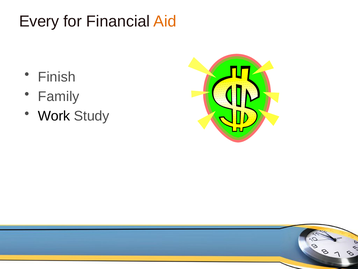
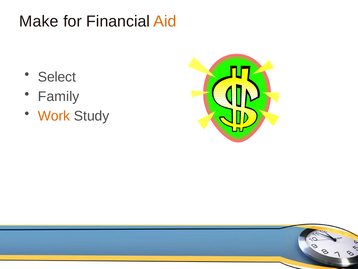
Every: Every -> Make (39, 21)
Finish: Finish -> Select (57, 77)
Work colour: black -> orange (54, 116)
